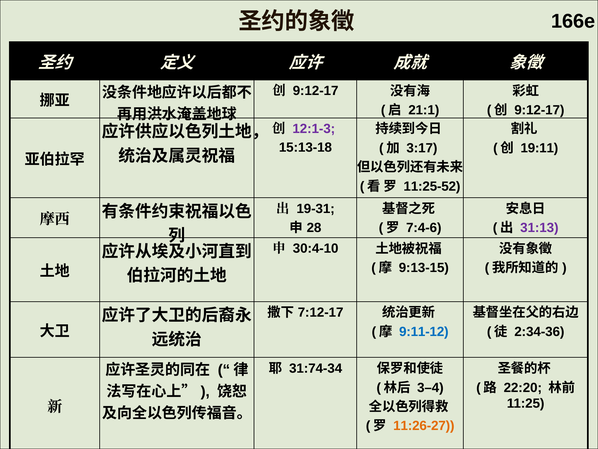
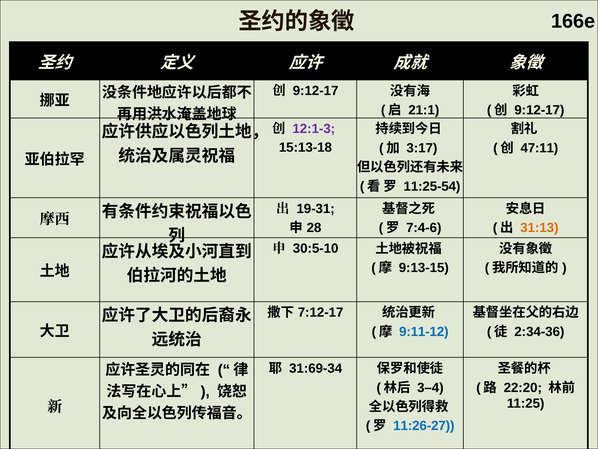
19:11: 19:11 -> 47:11 (539, 148)
11:25-52: 11:25-52 -> 11:25-54 (432, 186)
31:13 colour: purple -> orange (539, 228)
30:4-10: 30:4-10 -> 30:5-10 (316, 248)
31:74-34: 31:74-34 -> 31:69-34 (316, 368)
11:26-27 colour: orange -> blue (424, 425)
